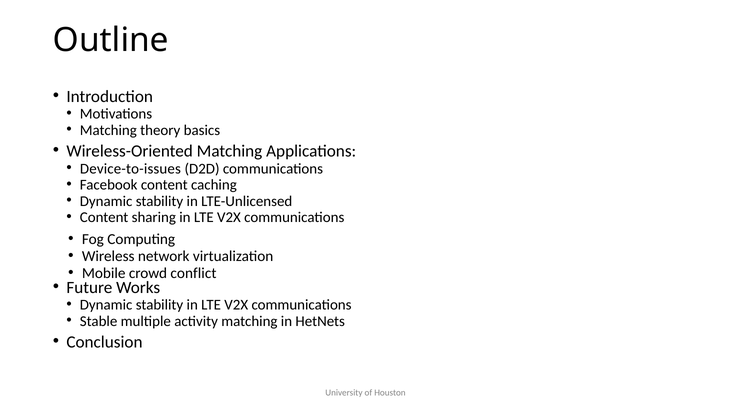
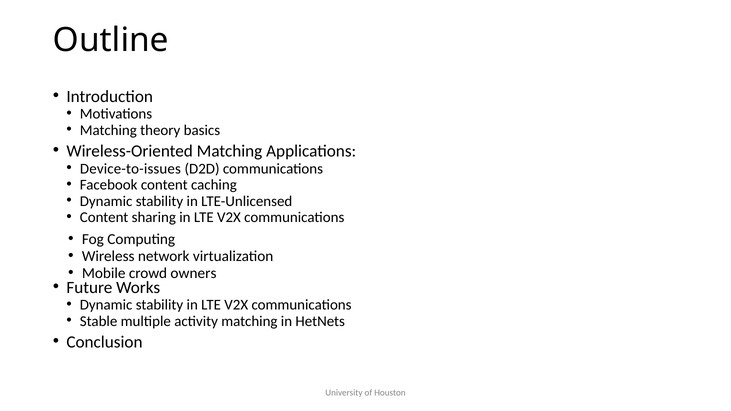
conflict: conflict -> owners (193, 273)
